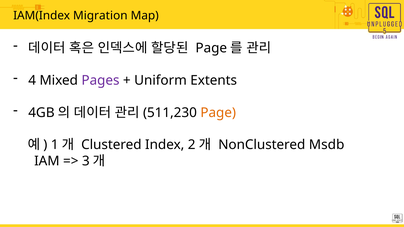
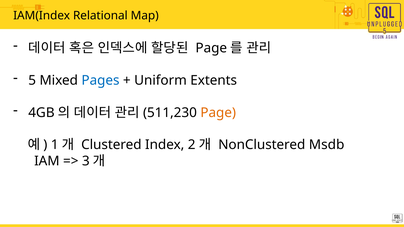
Migration: Migration -> Relational (100, 15)
4: 4 -> 5 (32, 80)
Pages colour: purple -> blue (100, 80)
